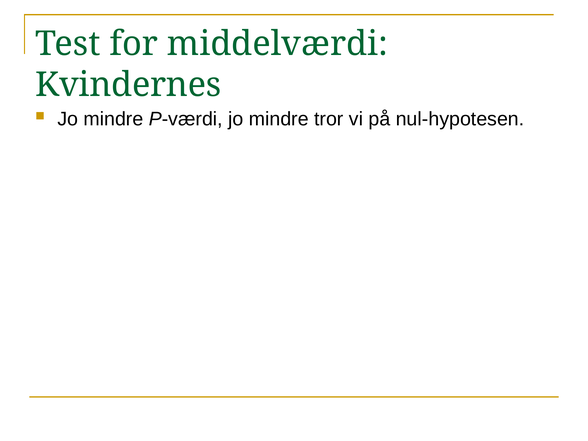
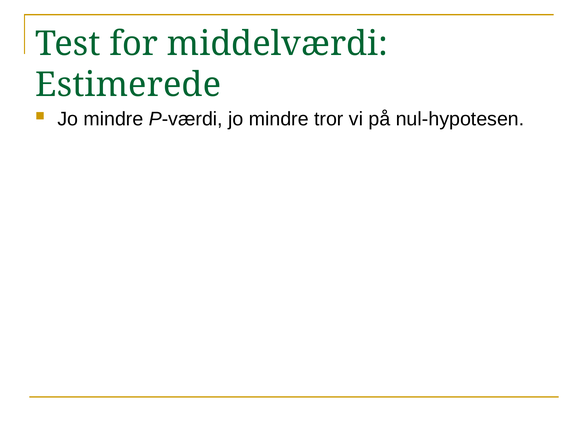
Kvindernes: Kvindernes -> Estimerede (128, 85)
